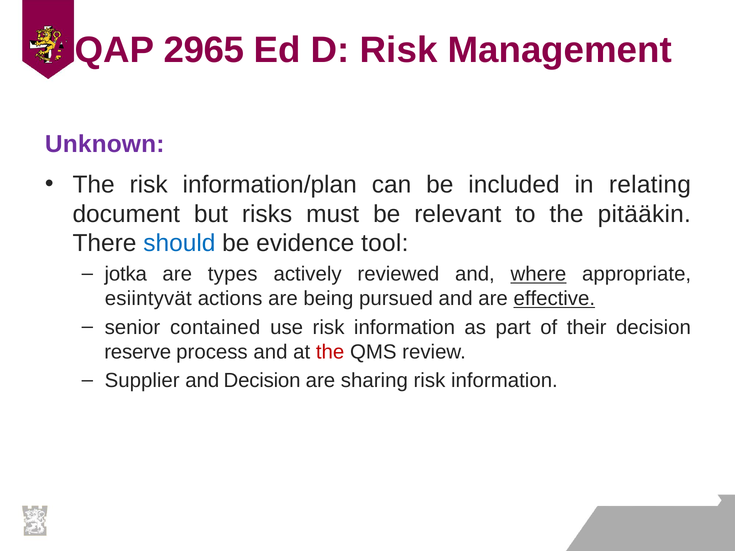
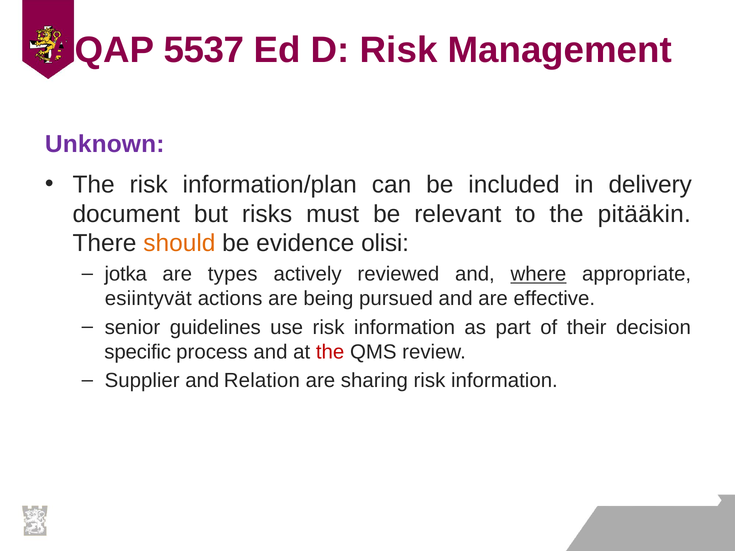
2965: 2965 -> 5537 (204, 50)
relating: relating -> delivery (650, 185)
should colour: blue -> orange (179, 244)
tool: tool -> olisi (385, 244)
effective underline: present -> none (554, 299)
contained: contained -> guidelines (215, 327)
reserve: reserve -> specific (138, 352)
and Decision: Decision -> Relation (262, 381)
